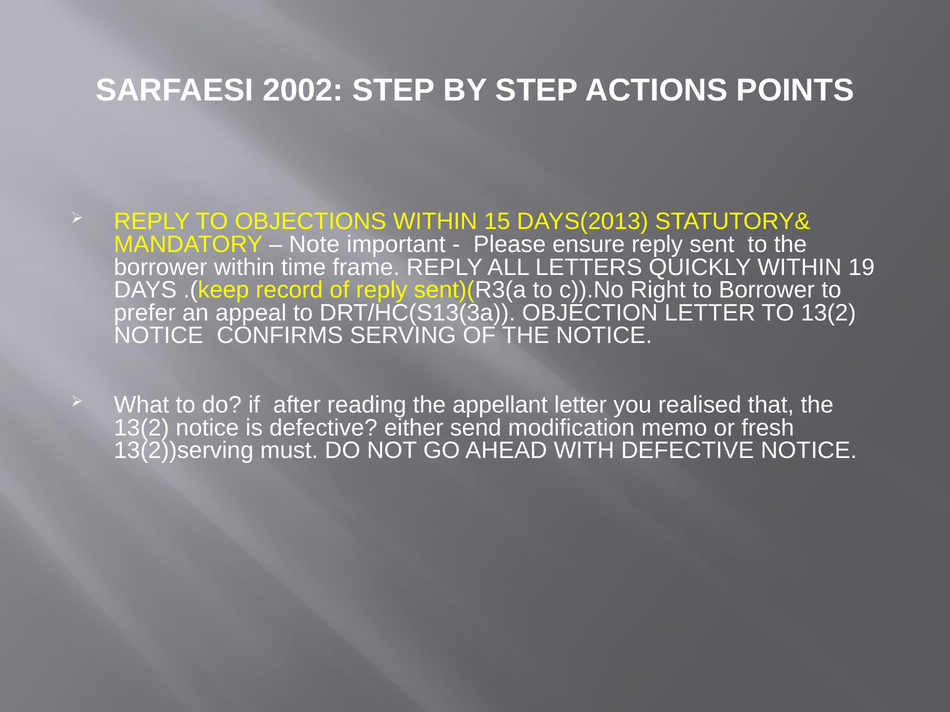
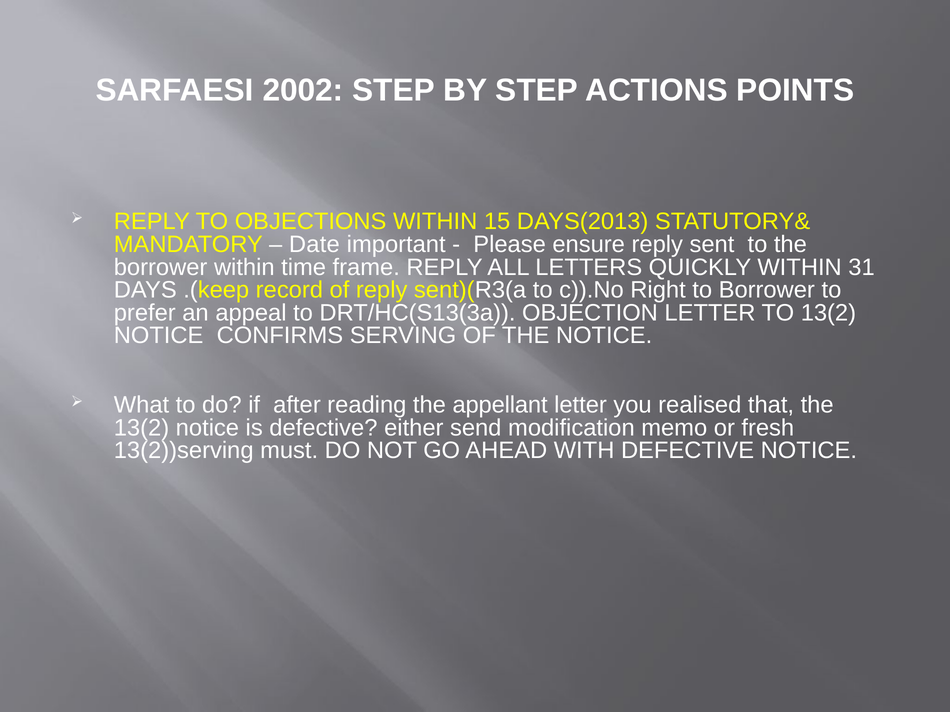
Note: Note -> Date (314, 245)
19: 19 -> 31 (862, 267)
